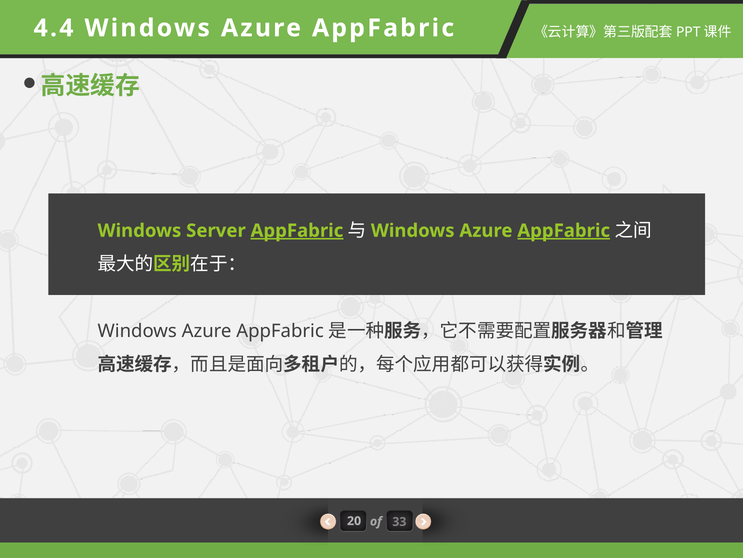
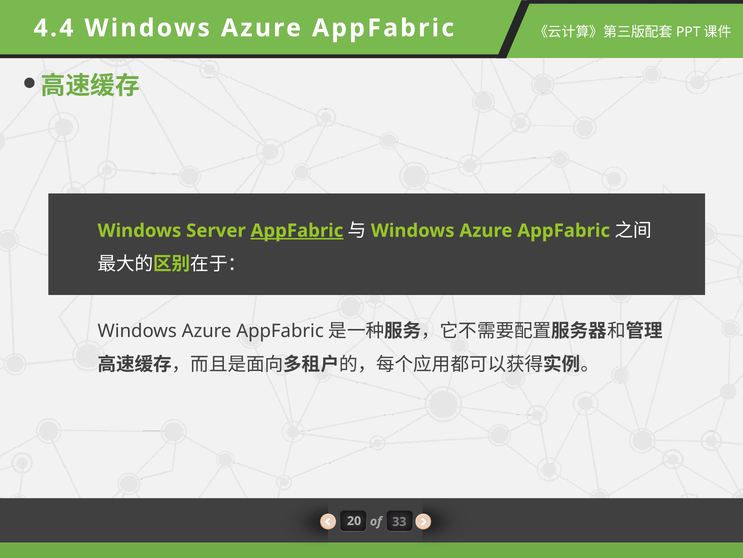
AppFabric underline: present -> none (564, 230)
